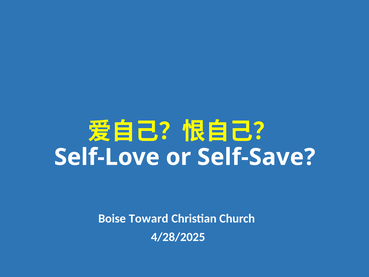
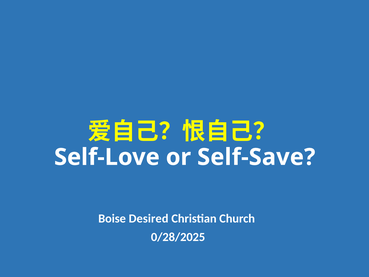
Toward: Toward -> Desired (149, 218)
4/28/2025: 4/28/2025 -> 0/28/2025 (178, 237)
